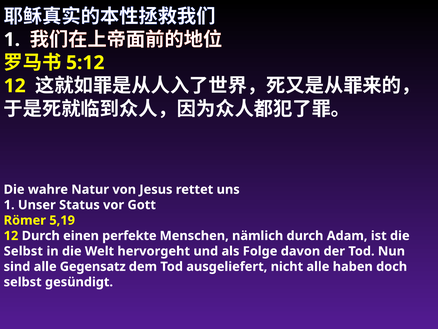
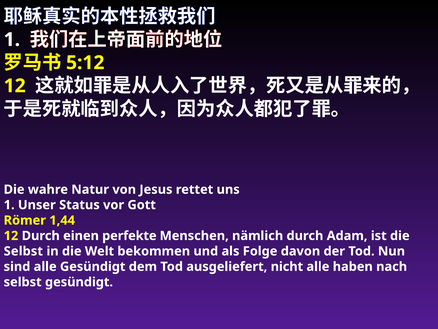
5,19: 5,19 -> 1,44 (62, 220)
hervorgeht: hervorgeht -> bekommen (154, 251)
alle Gegensatz: Gegensatz -> Gesündigt (93, 266)
doch: doch -> nach (392, 266)
